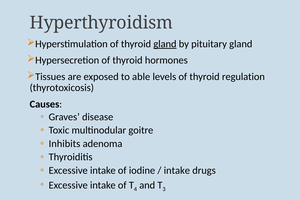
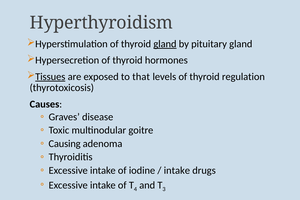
Tissues underline: none -> present (50, 77)
able: able -> that (141, 77)
Inhibits: Inhibits -> Causing (65, 144)
